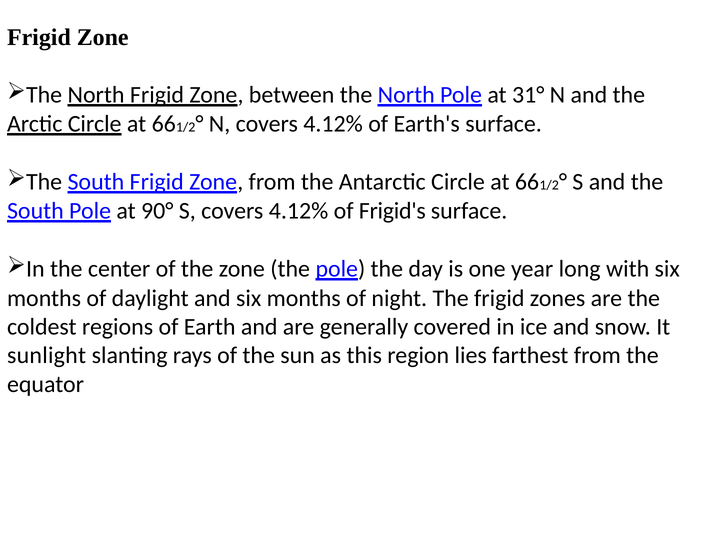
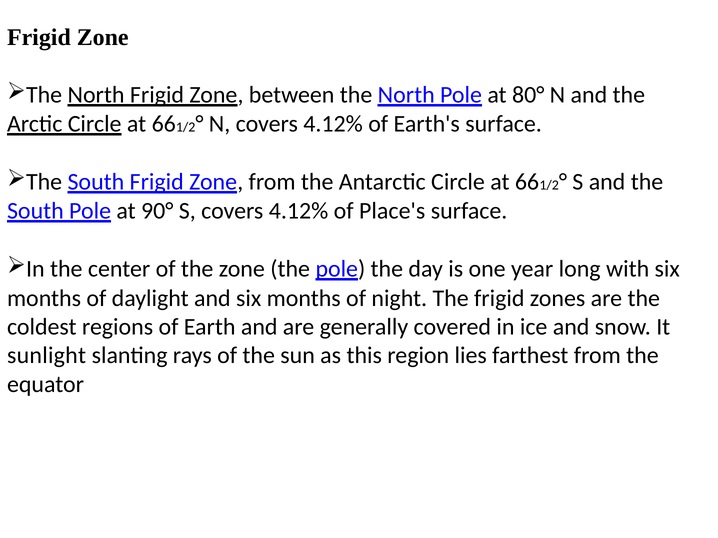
31°: 31° -> 80° (528, 95)
Frigid's: Frigid's -> Place's (392, 211)
